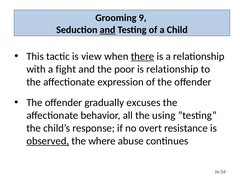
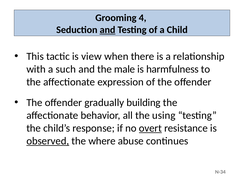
9: 9 -> 4 (143, 18)
there underline: present -> none (143, 56)
fight: fight -> such (66, 69)
poor: poor -> male (125, 69)
is relationship: relationship -> harmfulness (172, 69)
excuses: excuses -> building (144, 102)
overt underline: none -> present (150, 128)
